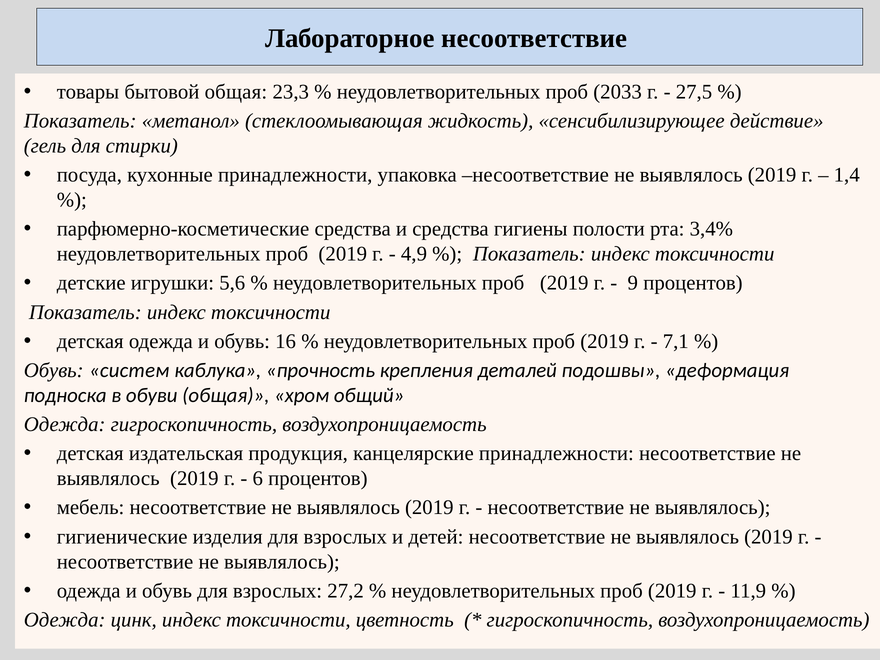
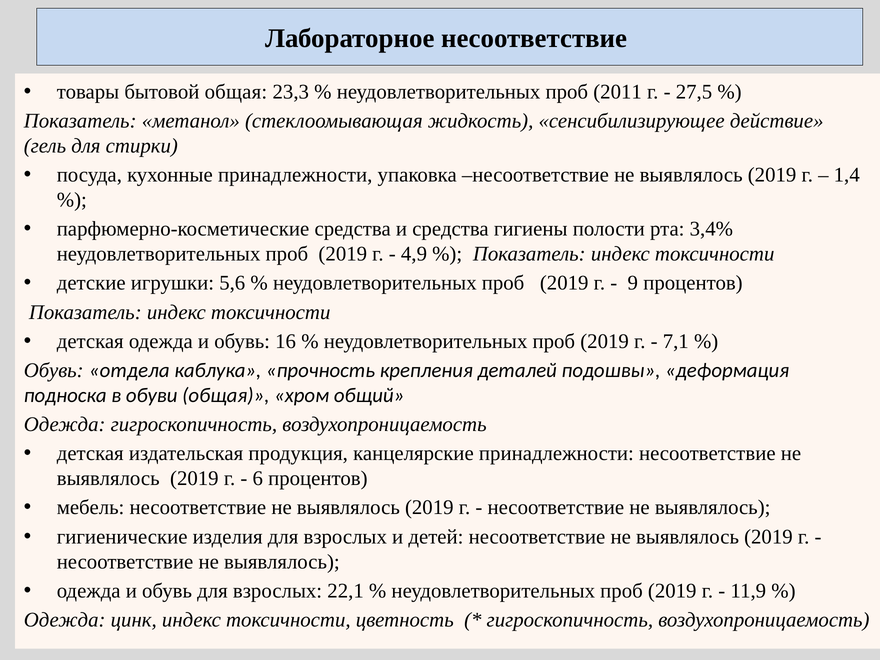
2033: 2033 -> 2011 (618, 92)
систем: систем -> отдела (129, 370)
27,2: 27,2 -> 22,1 (346, 591)
